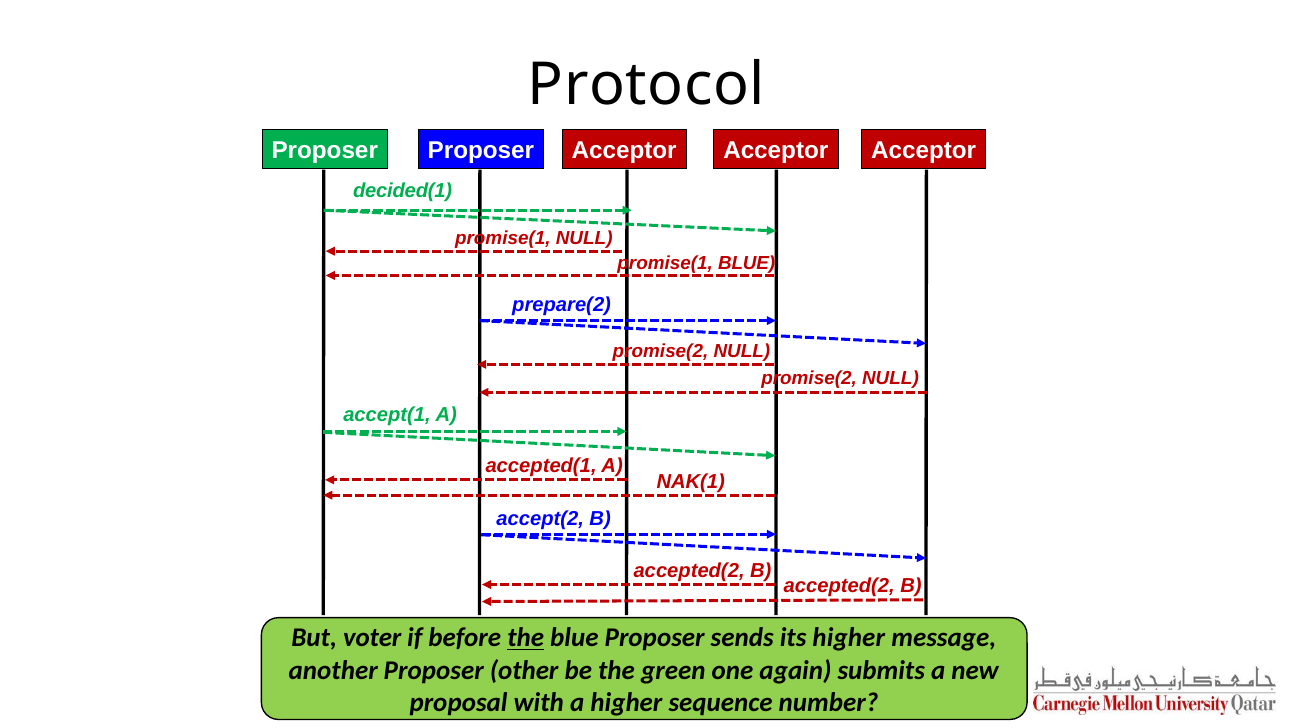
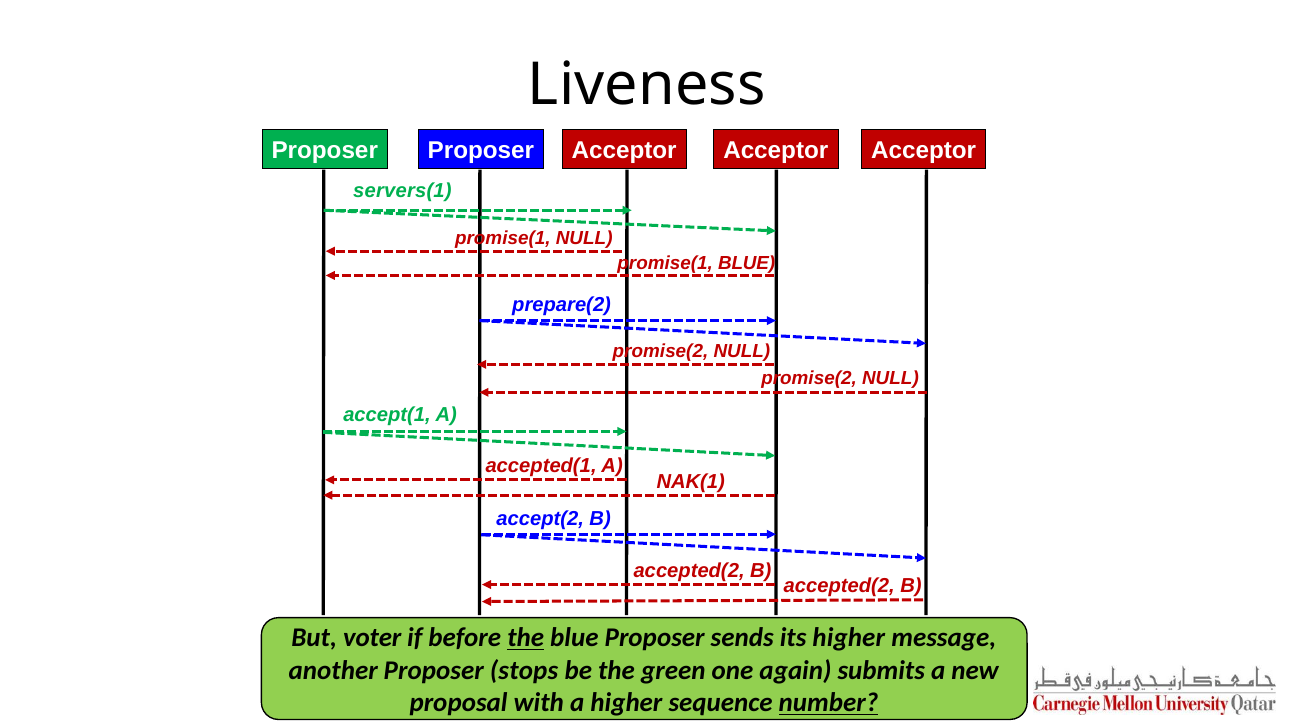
Protocol: Protocol -> Liveness (647, 85)
decided(1: decided(1 -> servers(1 (402, 191)
other: other -> stops (524, 670)
number underline: none -> present (829, 703)
